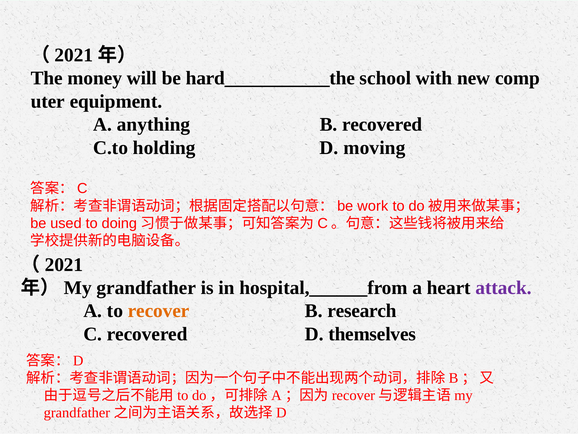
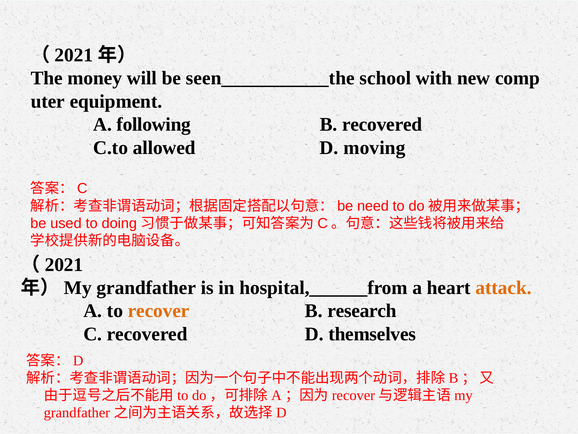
hard___________the: hard___________the -> seen___________the (270, 78)
anything: anything -> following (154, 124)
holding: holding -> allowed (164, 147)
work: work -> need (373, 206)
attack colour: purple -> orange (504, 287)
